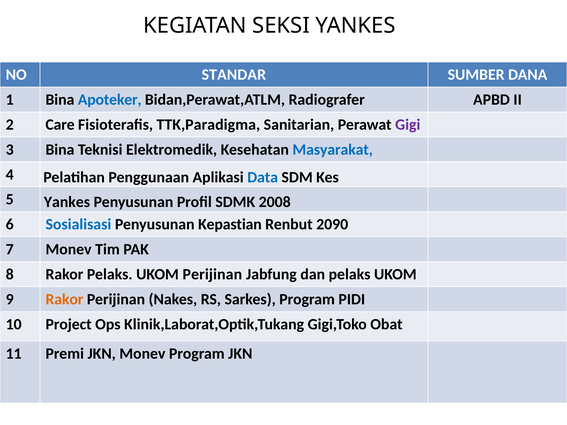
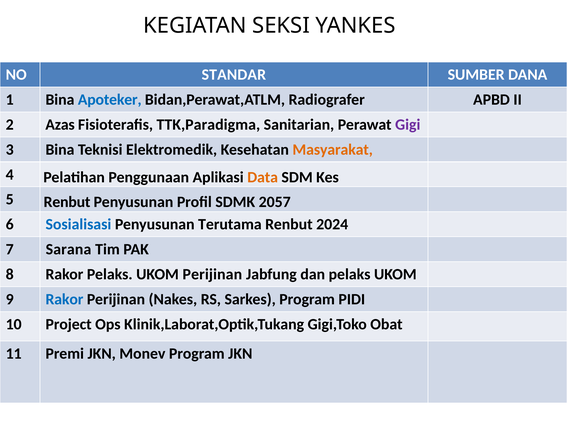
Care: Care -> Azas (60, 125)
Masyarakat colour: blue -> orange (333, 150)
Data colour: blue -> orange (263, 177)
5 Yankes: Yankes -> Renbut (67, 202)
2008: 2008 -> 2057 (275, 202)
Kepastian: Kepastian -> Terutama (230, 225)
2090: 2090 -> 2024 (332, 225)
7 Monev: Monev -> Sarana (68, 250)
Rakor colour: orange -> blue (64, 299)
